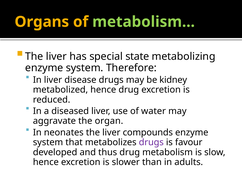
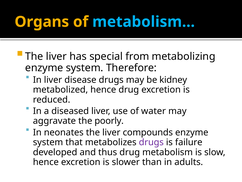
metabolism… colour: light green -> light blue (144, 22)
state: state -> from (137, 56)
organ: organ -> poorly (109, 121)
favour: favour -> failure (189, 142)
